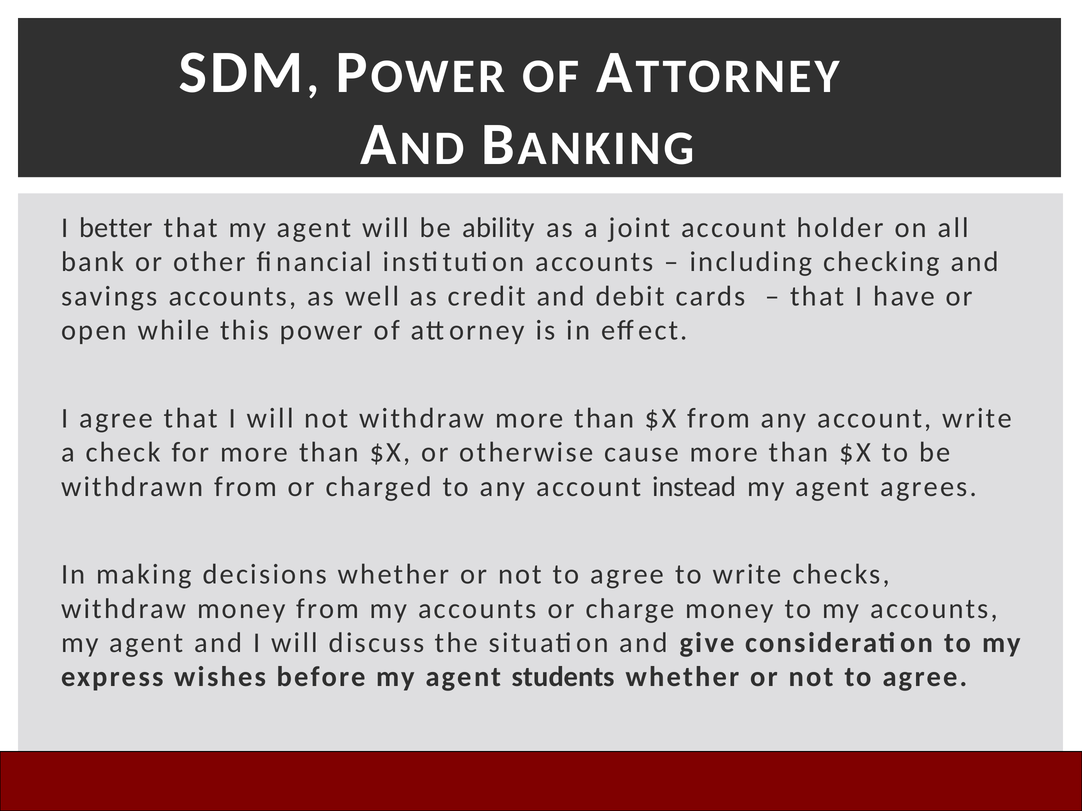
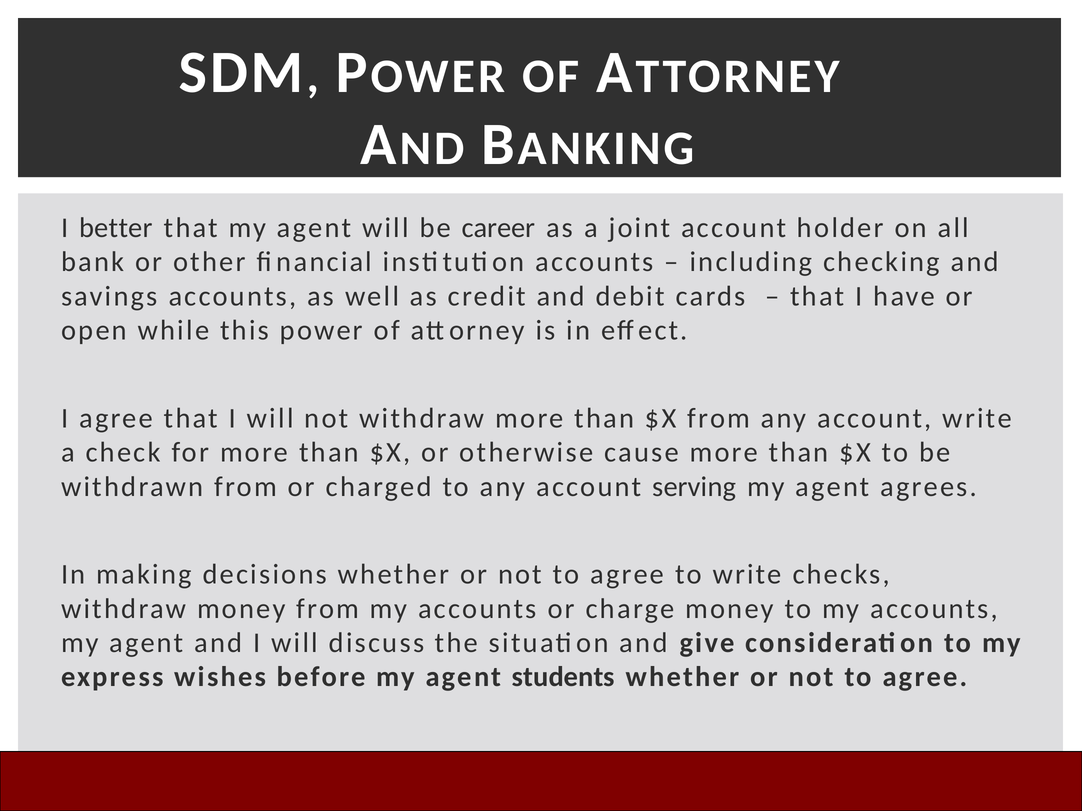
ability: ability -> career (499, 228)
instead: instead -> serving (694, 487)
